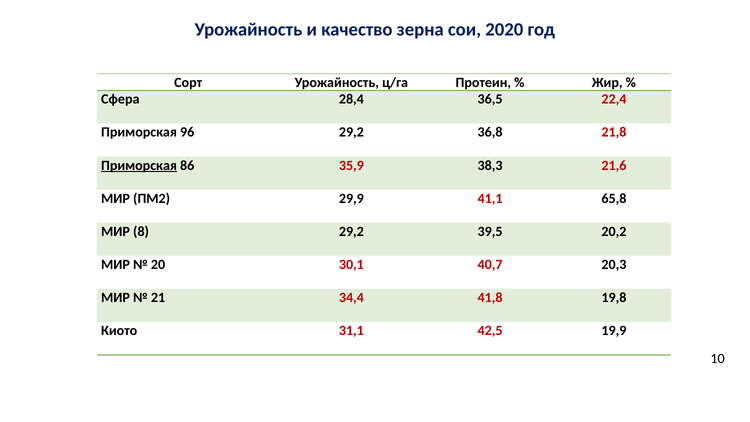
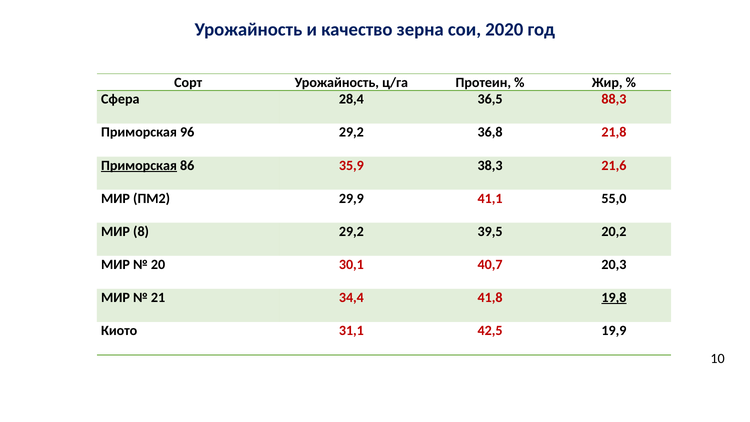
22,4: 22,4 -> 88,3 (614, 99)
65,8: 65,8 -> 55,0 (614, 198)
19,8 underline: none -> present (614, 298)
